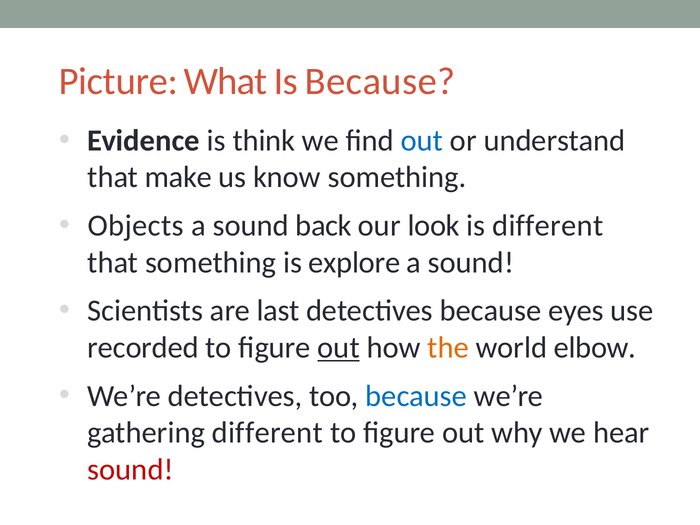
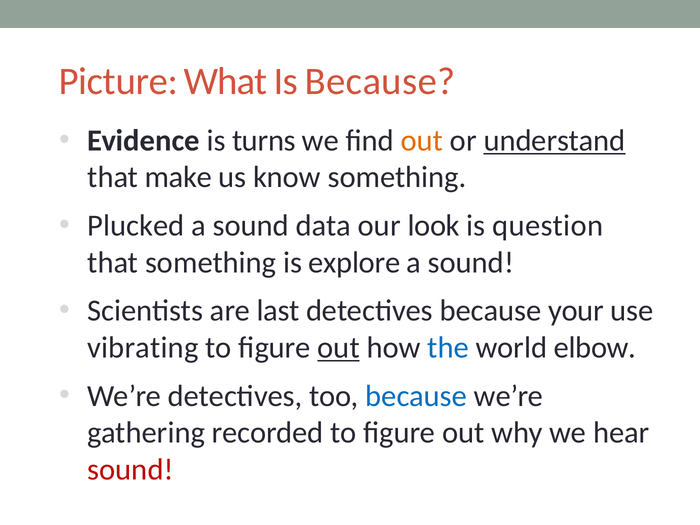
think: think -> turns (264, 141)
out colour: blue -> orange (422, 141)
understand underline: none -> present (555, 141)
Objects: Objects -> Plucked (136, 226)
back: back -> data (323, 226)
is different: different -> question (548, 226)
eyes: eyes -> your (576, 311)
recorded: recorded -> vibrating (143, 348)
the colour: orange -> blue (448, 348)
gathering different: different -> recorded (268, 433)
